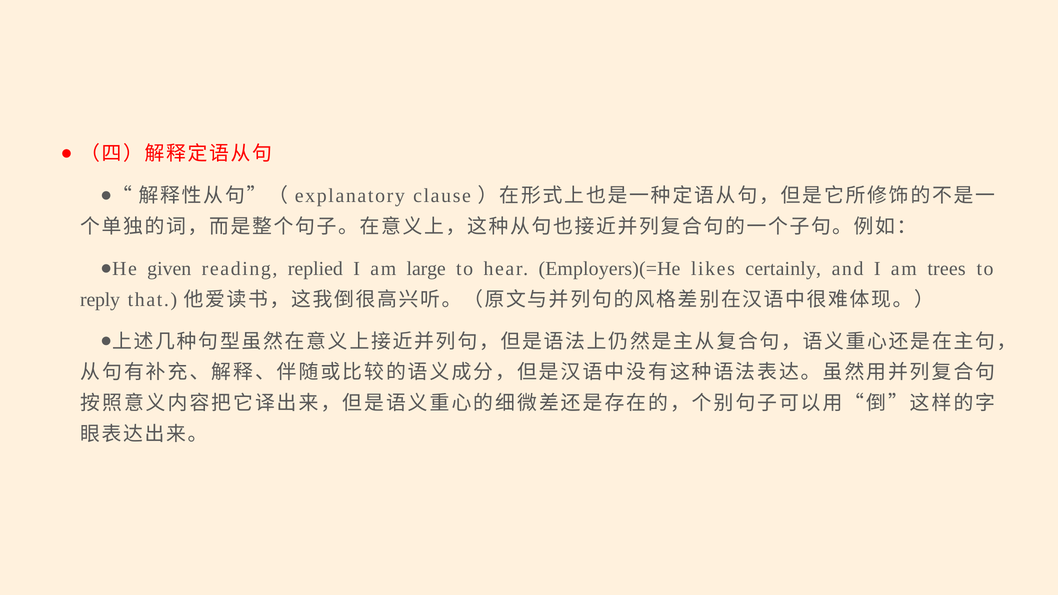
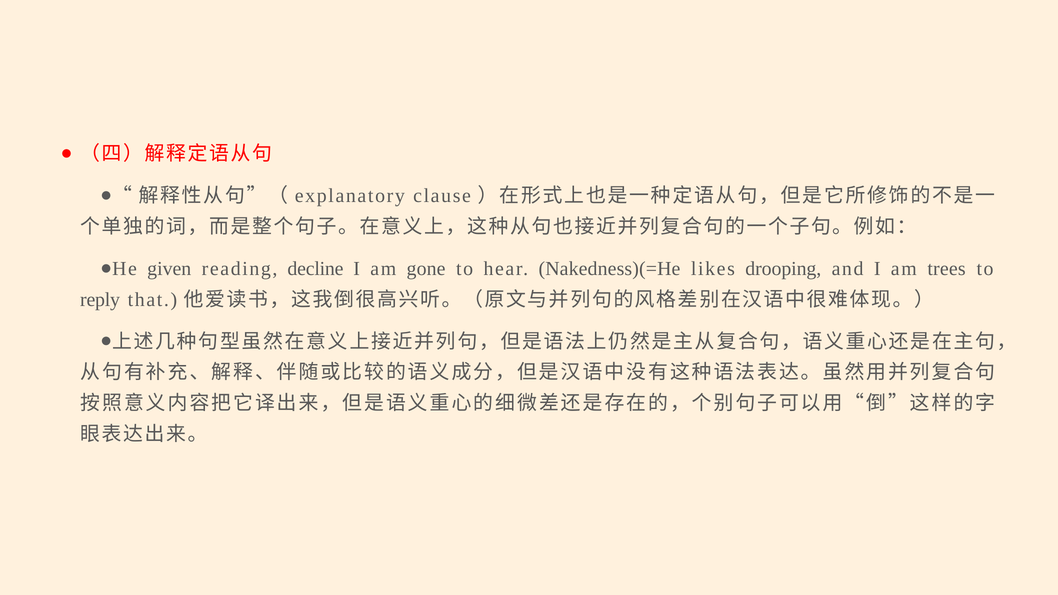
replied: replied -> decline (315, 269)
large: large -> gone (426, 269)
Employers)(=He: Employers)(=He -> Nakedness)(=He (609, 269)
certainly: certainly -> drooping (783, 269)
